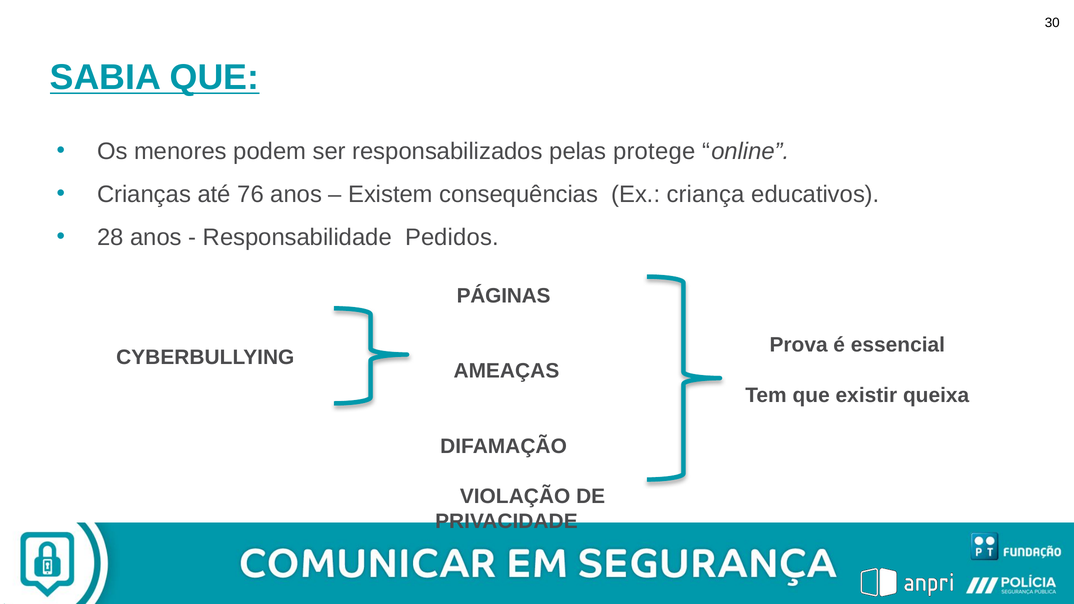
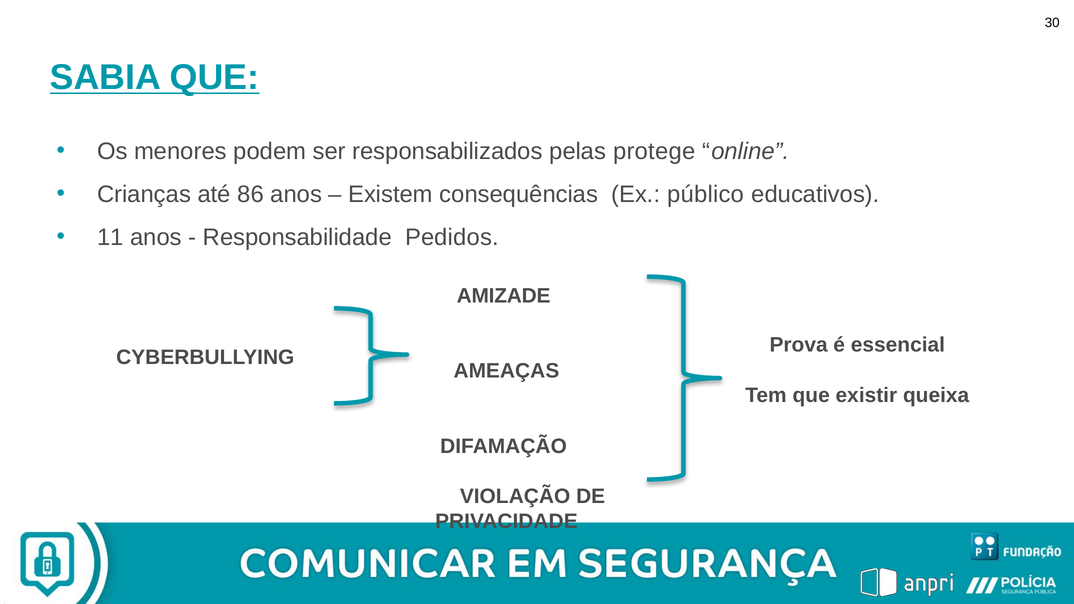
76: 76 -> 86 (251, 194)
criança: criança -> público (706, 194)
28: 28 -> 11 (110, 237)
PÁGINAS: PÁGINAS -> AMIZADE (504, 296)
